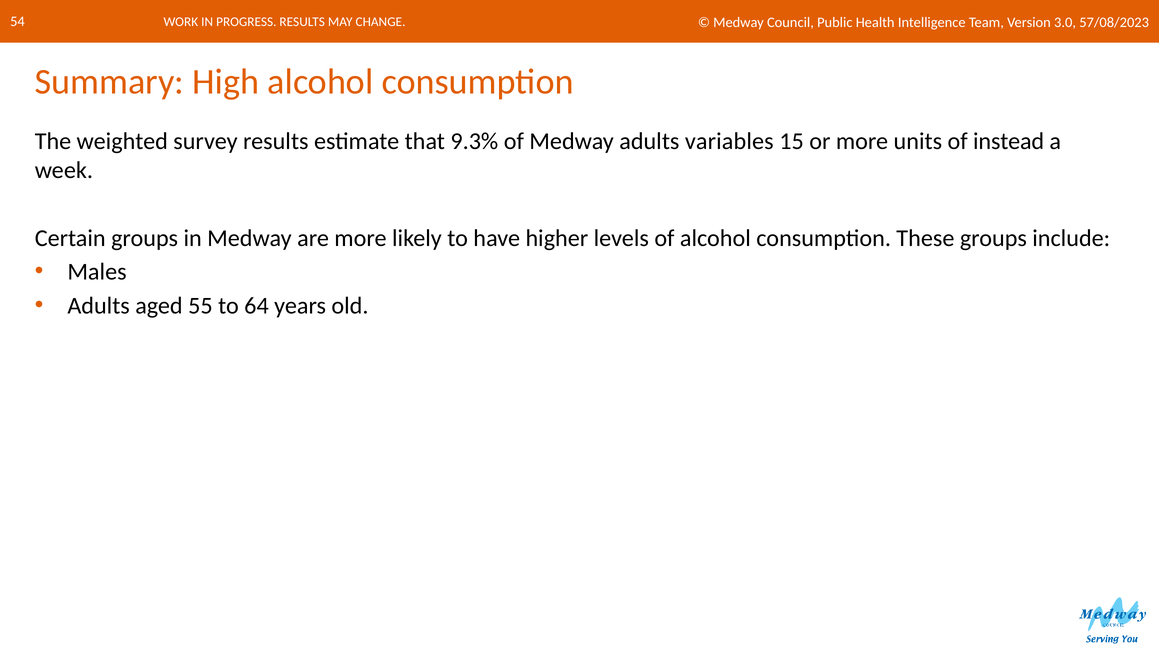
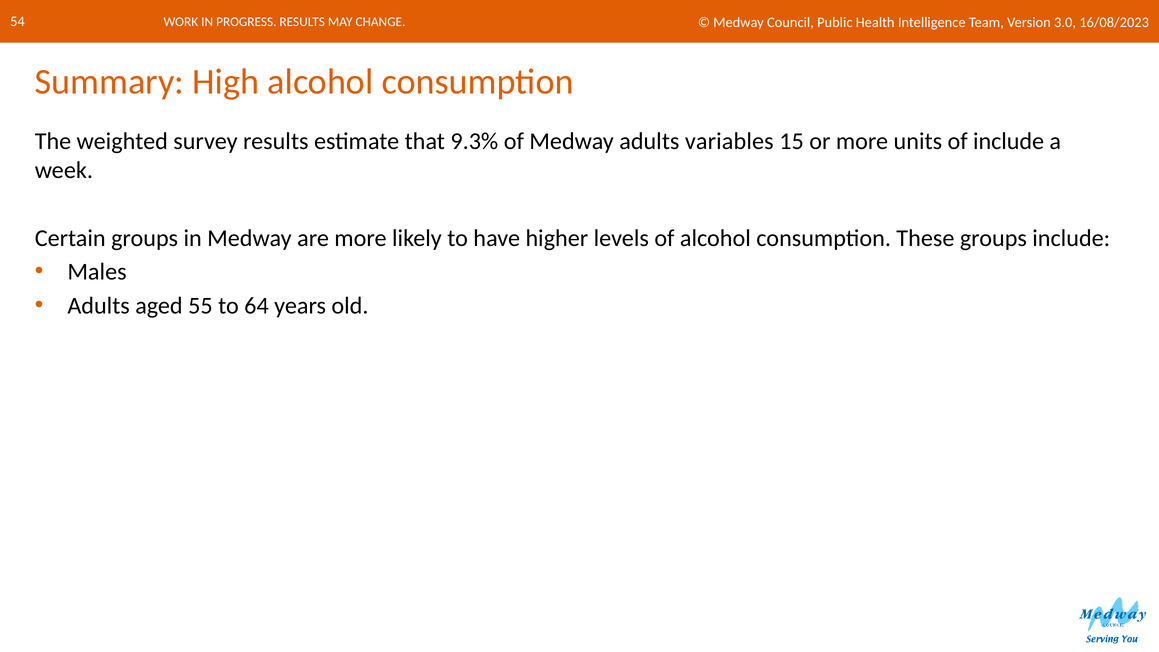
57/08/2023: 57/08/2023 -> 16/08/2023 (1114, 22)
of instead: instead -> include (1009, 141)
